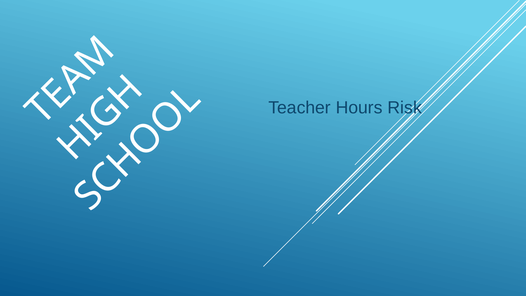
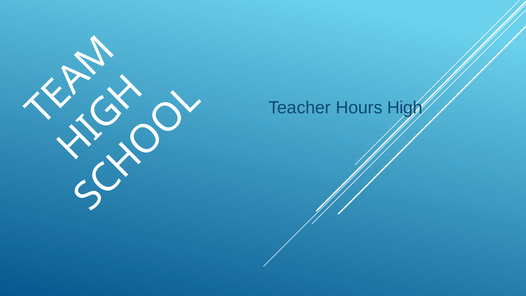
Risk: Risk -> High (405, 108)
